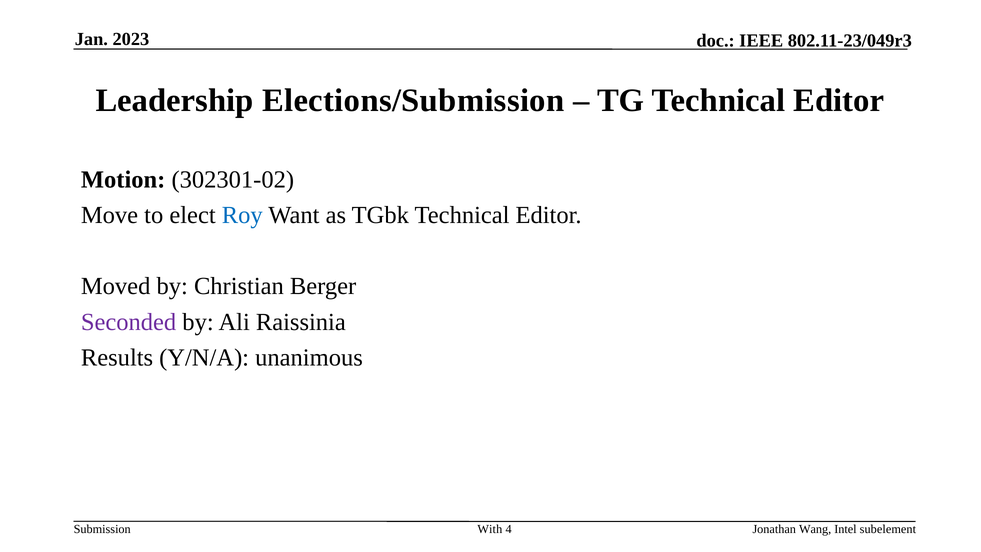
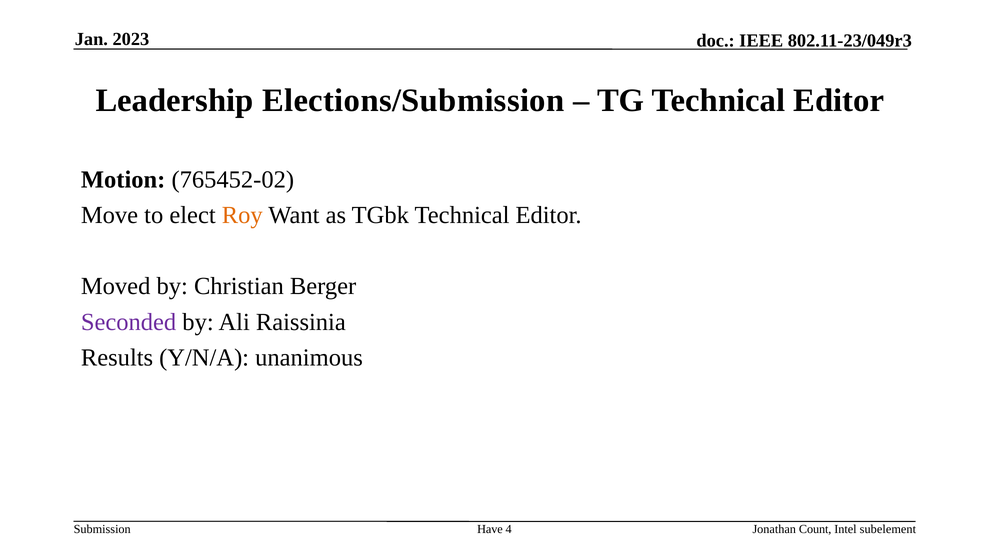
302301-02: 302301-02 -> 765452-02 (233, 180)
Roy colour: blue -> orange (242, 215)
With: With -> Have (490, 529)
Wang: Wang -> Count (815, 529)
